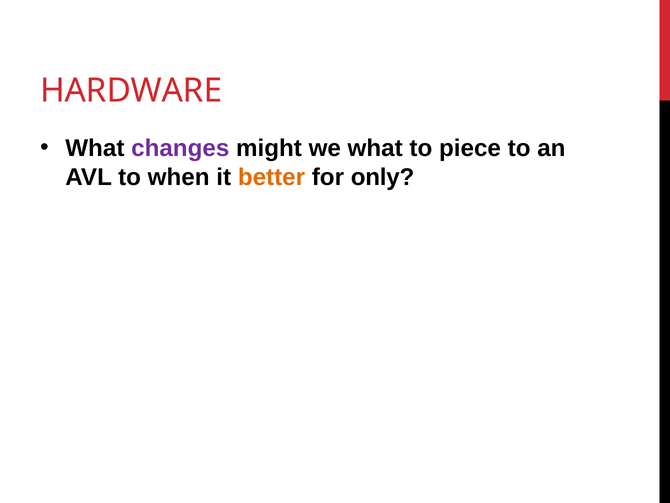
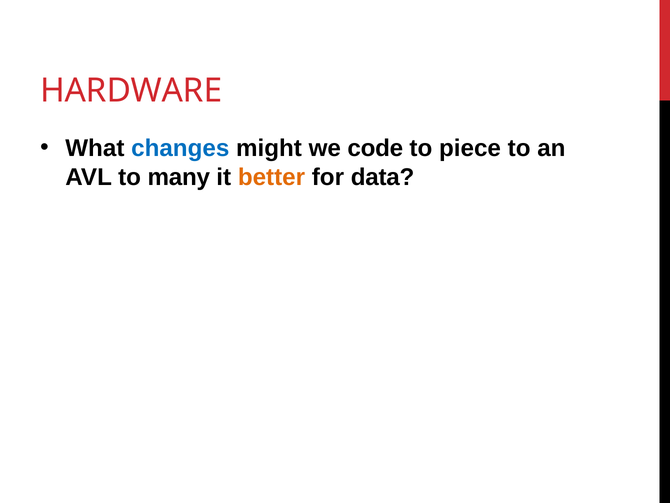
changes colour: purple -> blue (180, 148)
we what: what -> code (375, 148)
when: when -> many (179, 177)
only: only -> data (383, 177)
